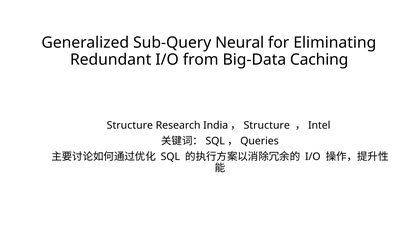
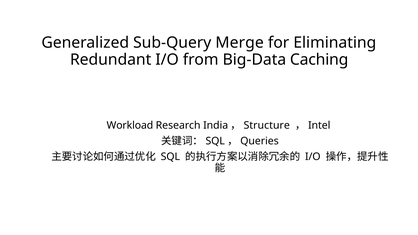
Neural: Neural -> Merge (240, 43)
Structure: Structure -> Workload (130, 126)
